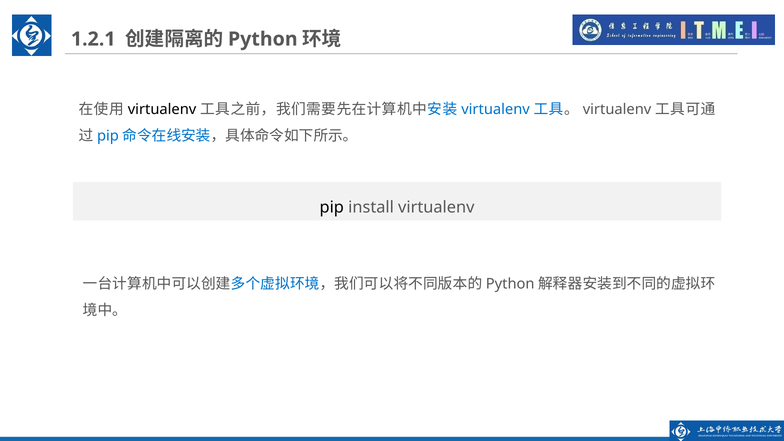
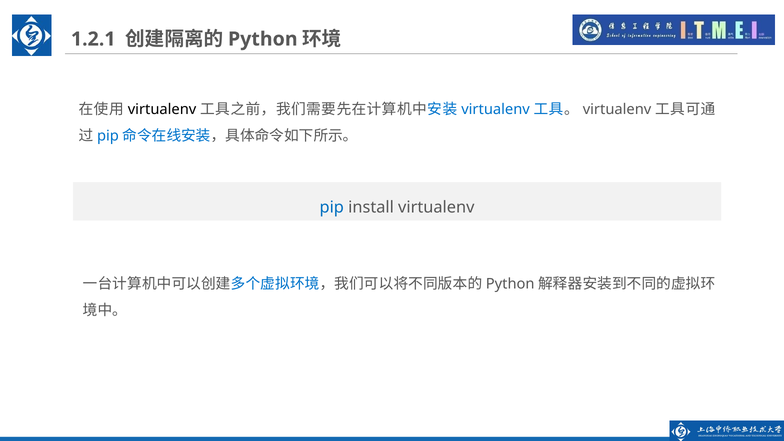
pip colour: black -> blue (332, 207)
